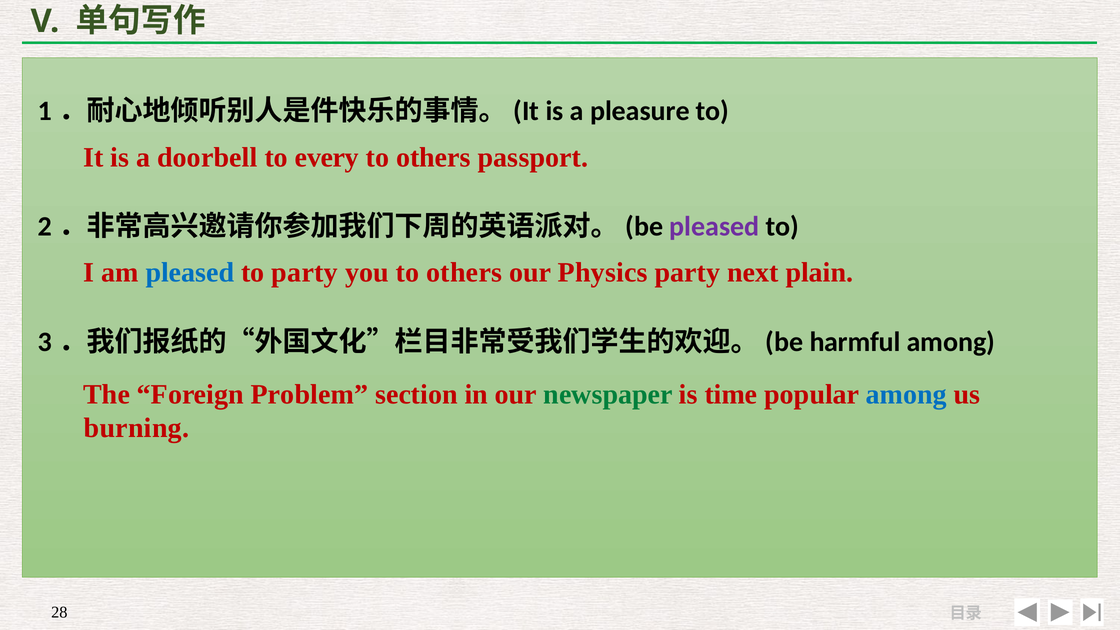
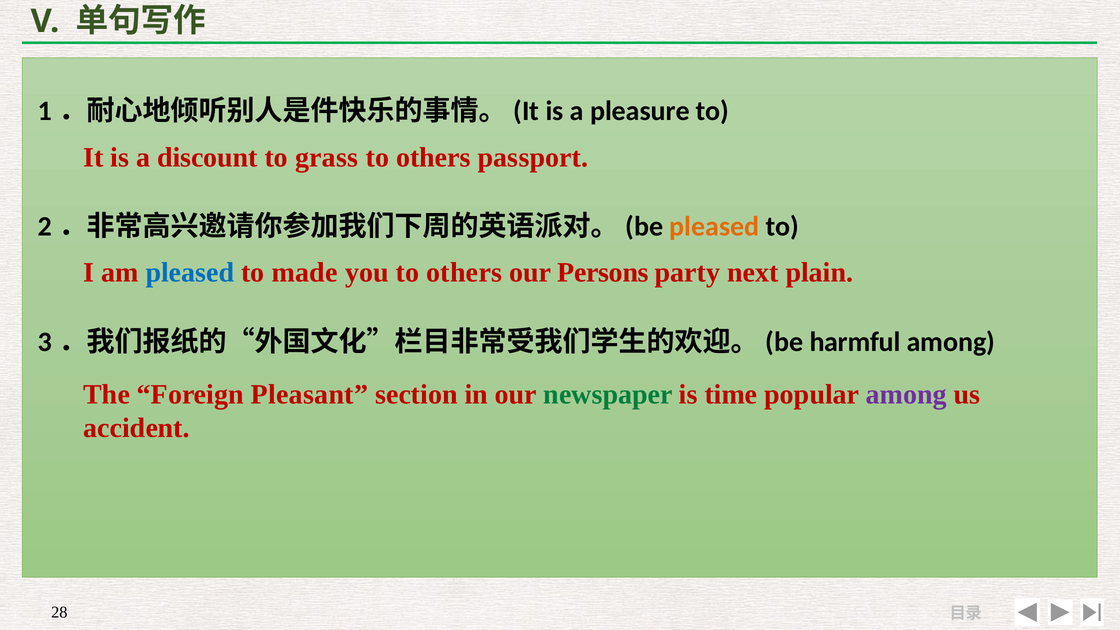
doorbell: doorbell -> discount (207, 157)
every: every -> grass (327, 157)
pleased colour: purple -> orange (714, 226)
to party: party -> made (305, 272)
Physics: Physics -> Persons (603, 272)
Problem: Problem -> Pleasant (309, 395)
among colour: blue -> purple (906, 395)
burning: burning -> accident (137, 428)
